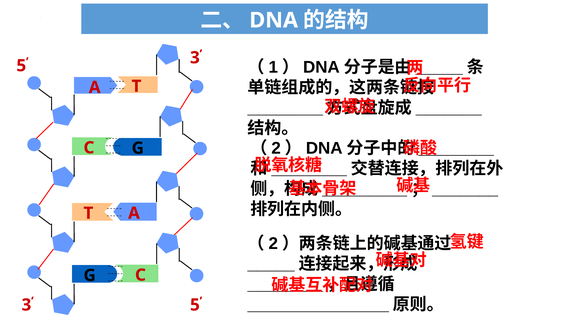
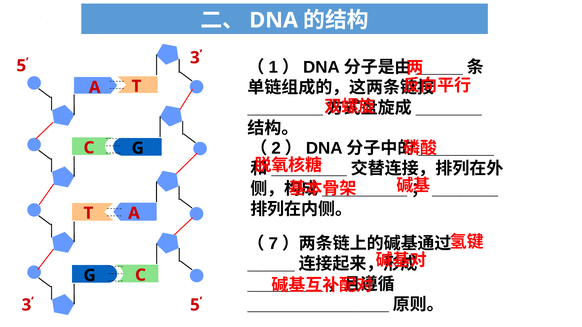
2: 2 -> 7 (273, 244)
